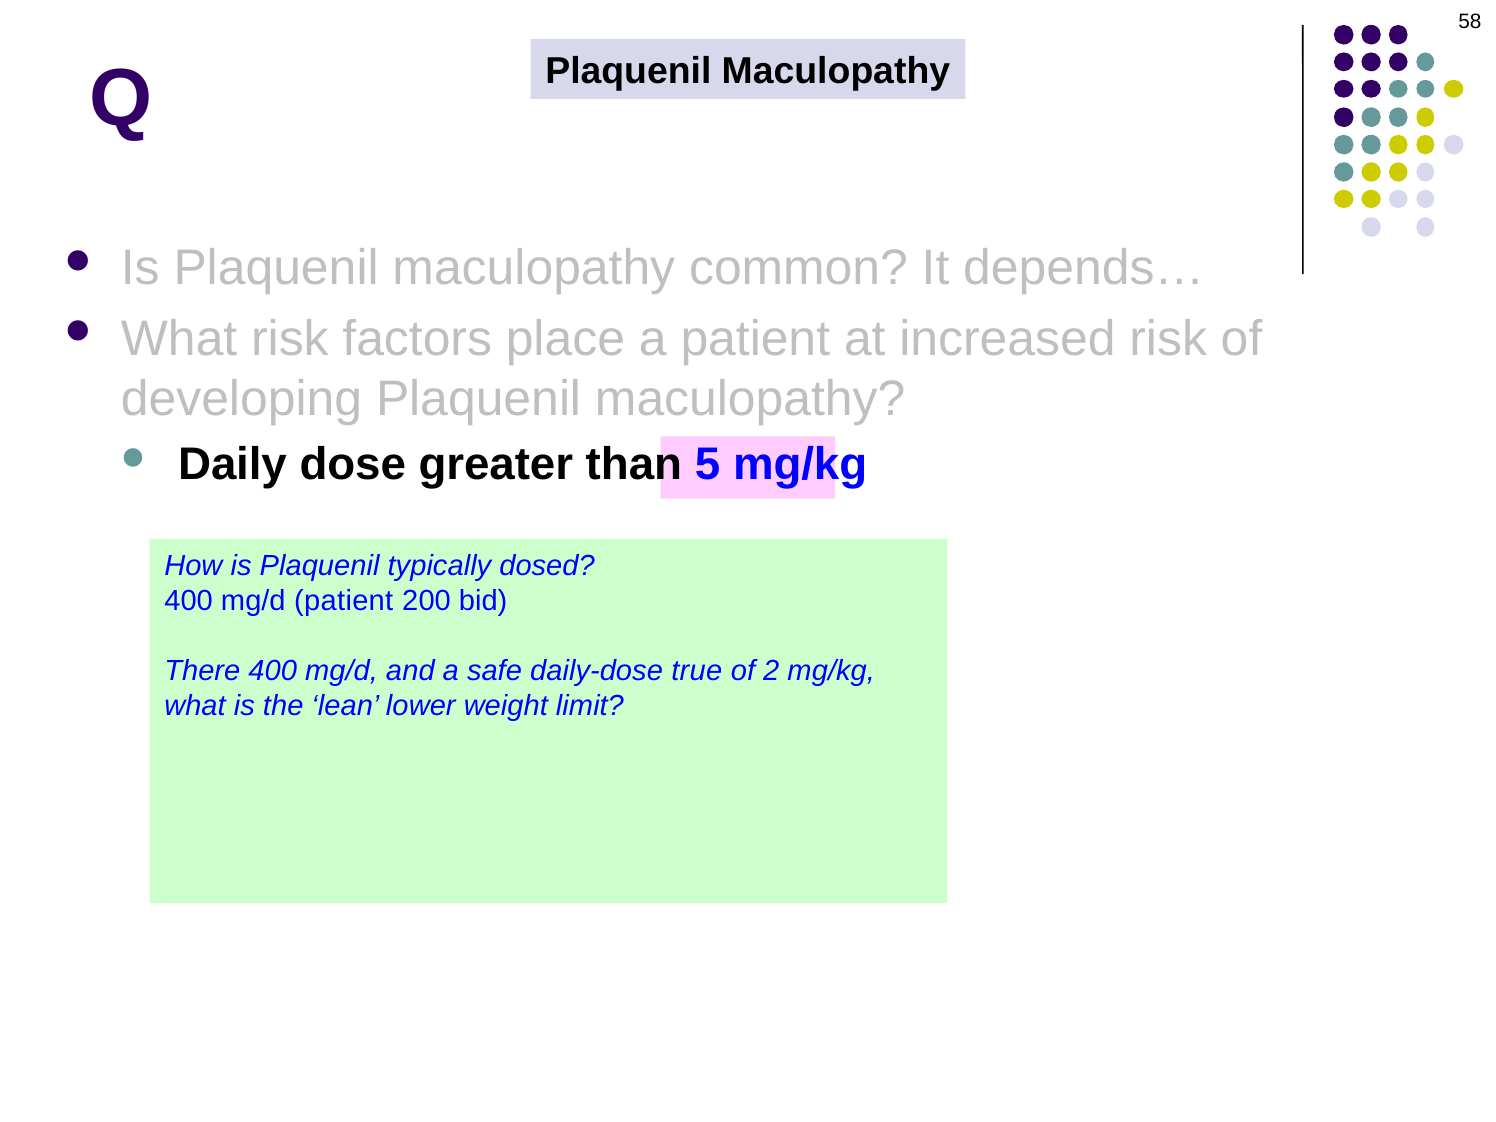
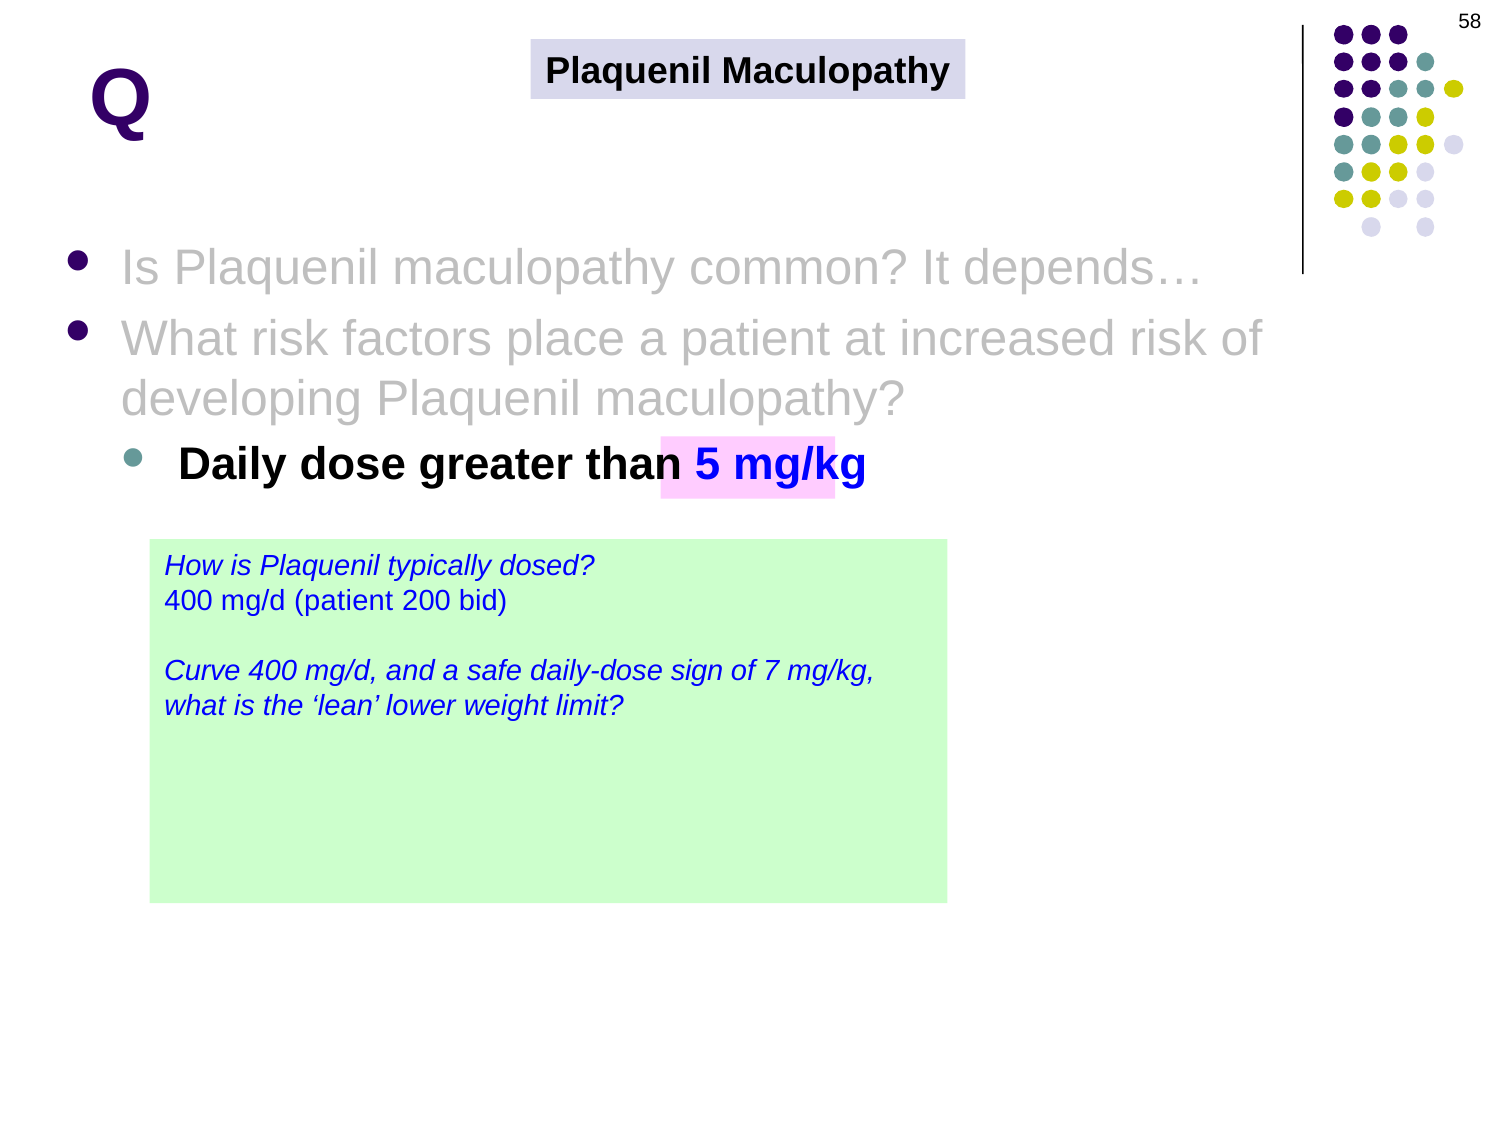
There: There -> Curve (202, 671)
true: true -> sign (697, 671)
2: 2 -> 7 (771, 671)
